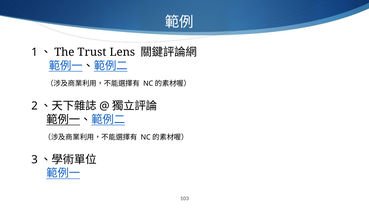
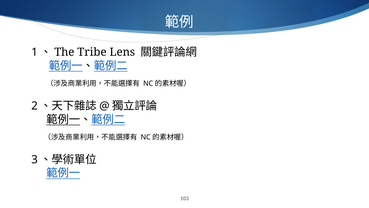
Trust: Trust -> Tribe (92, 52)
